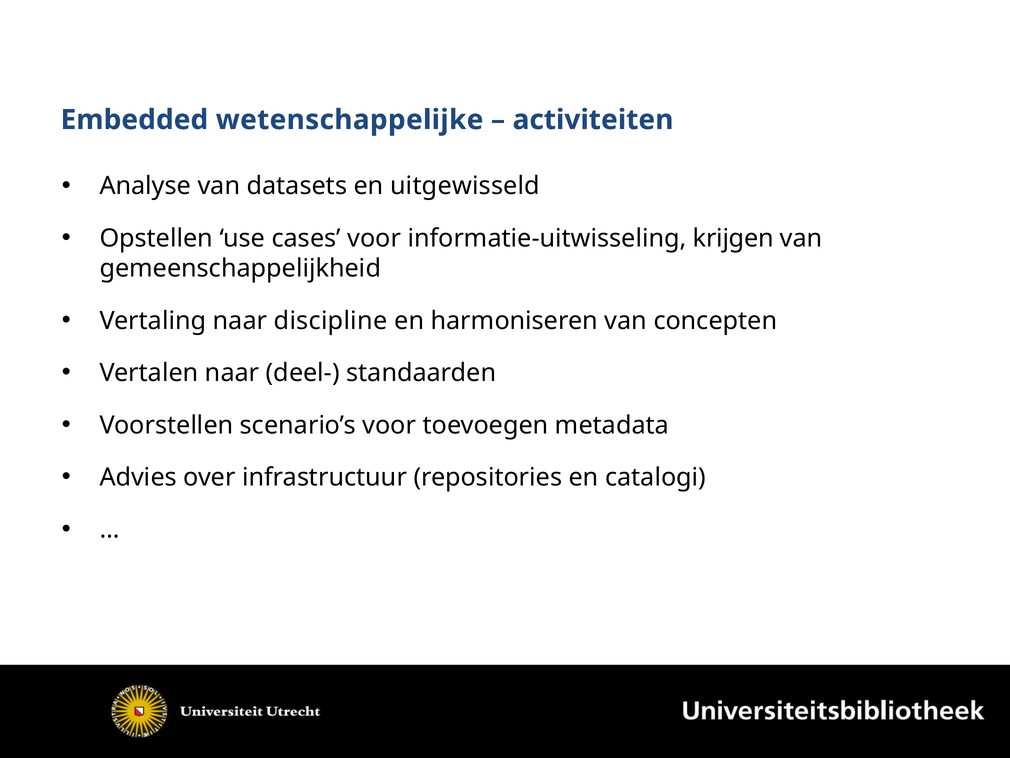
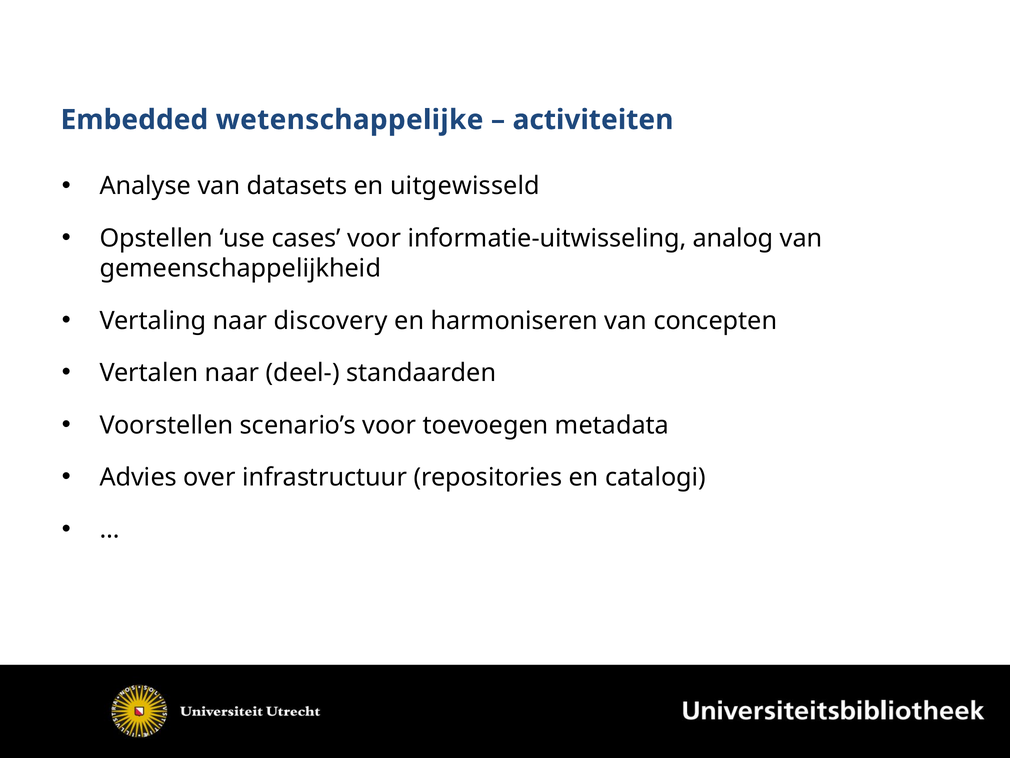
krijgen: krijgen -> analog (733, 238)
discipline: discipline -> discovery (331, 321)
